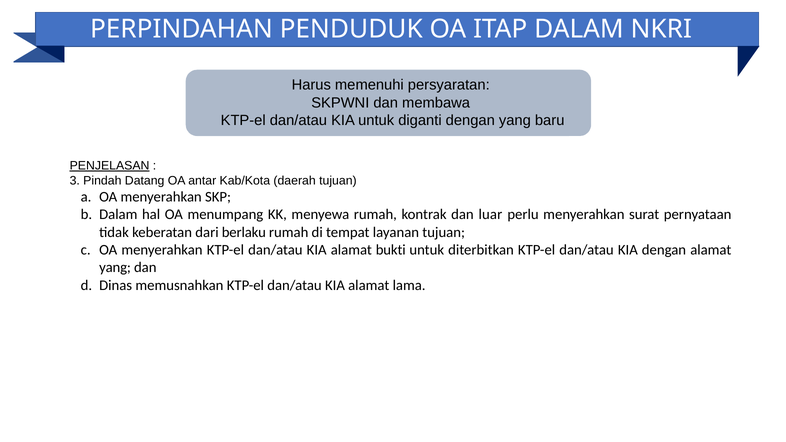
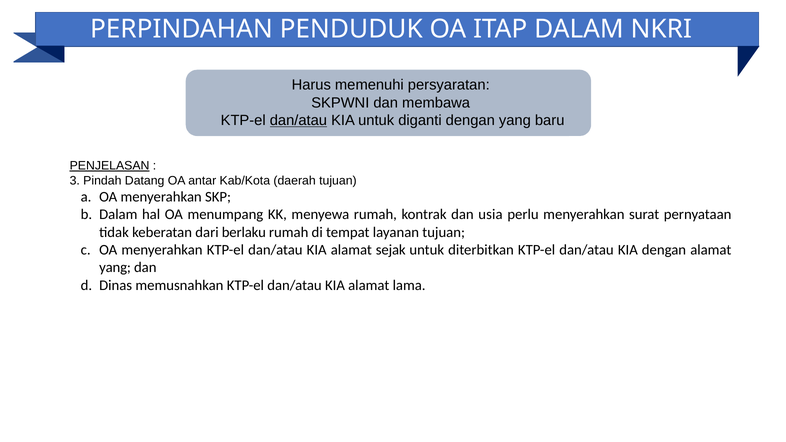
dan/atau underline: none -> present (298, 120)
luar: luar -> usia (490, 215)
bukti: bukti -> sejak (391, 250)
